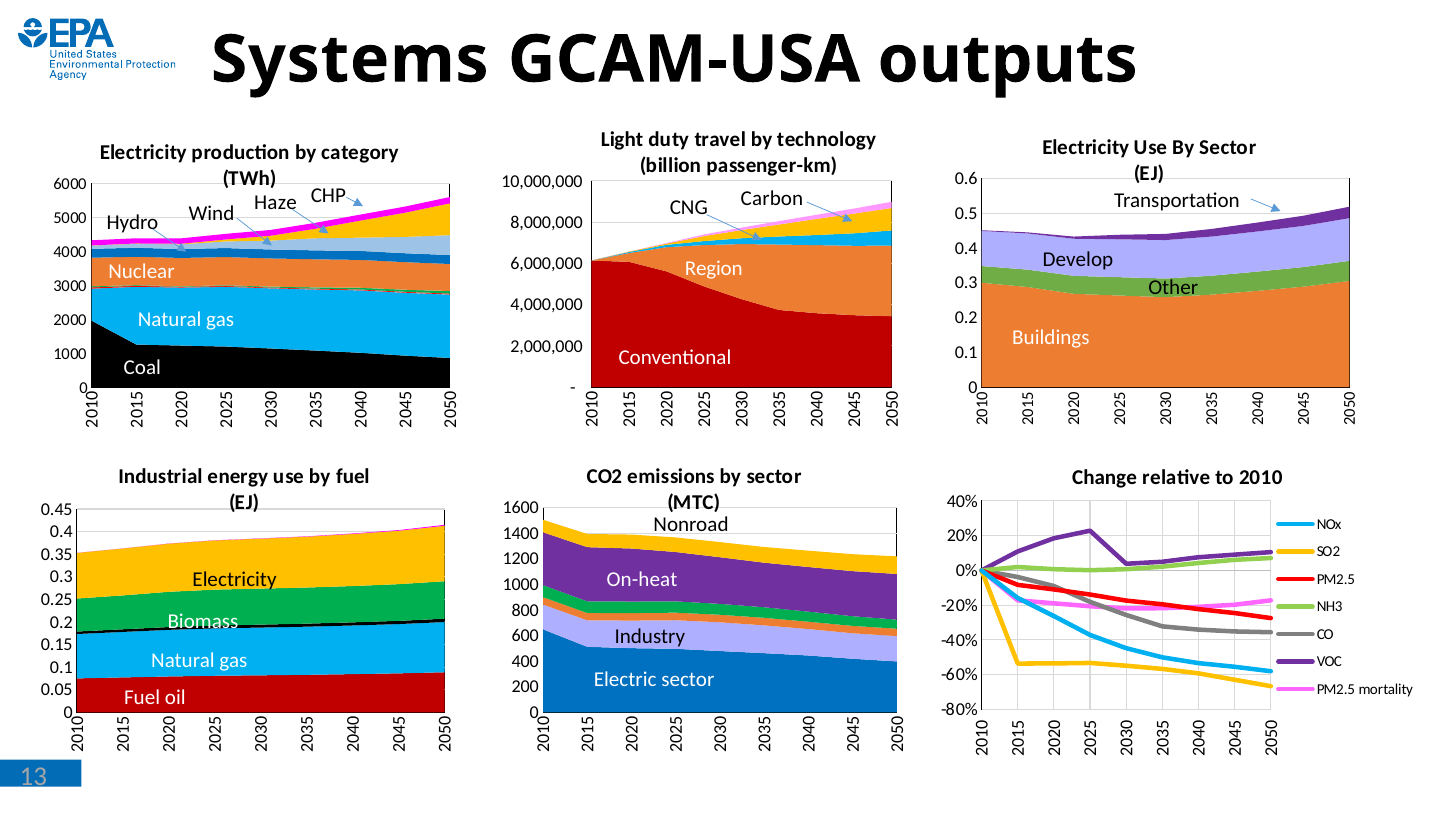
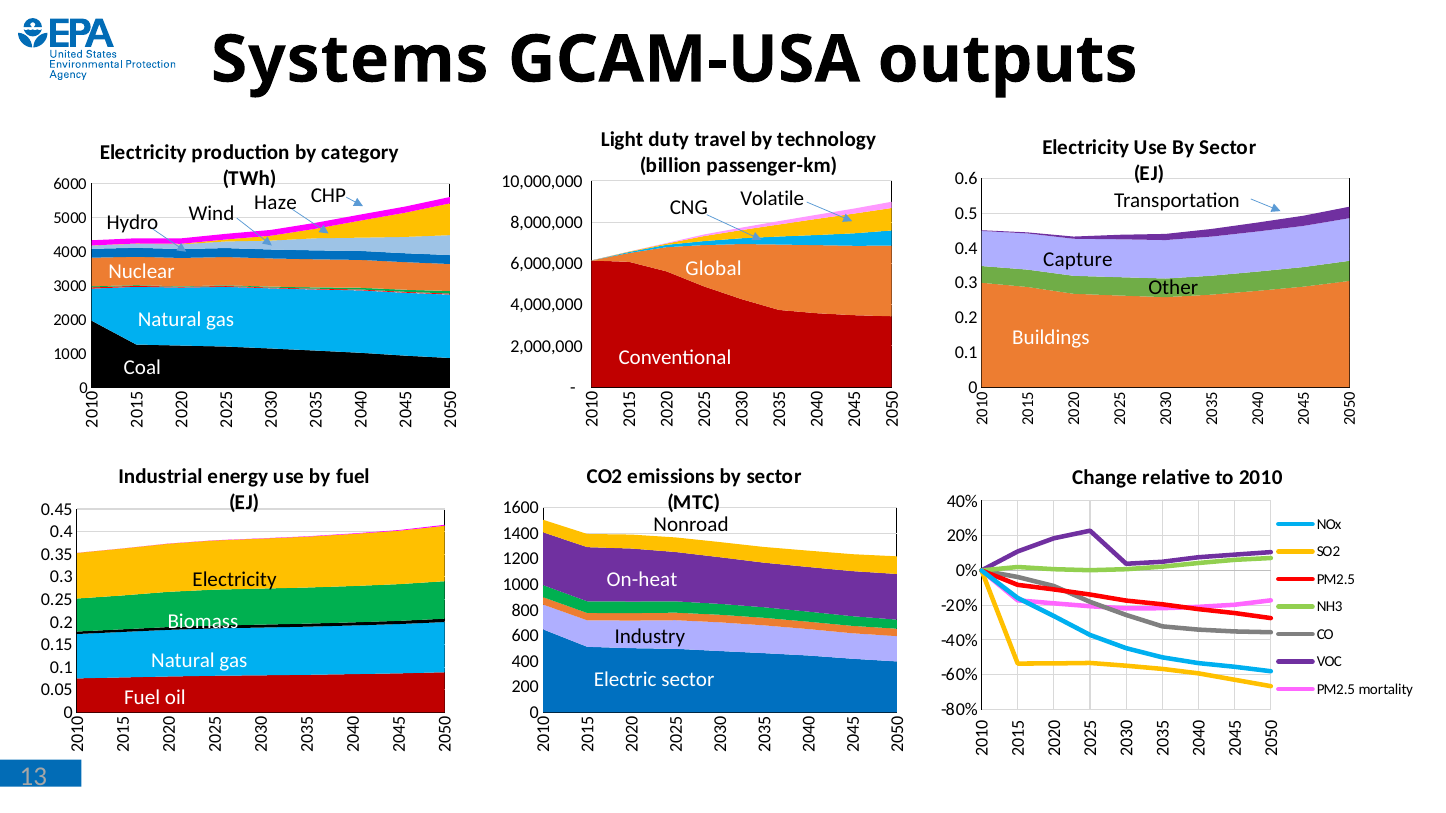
Carbon: Carbon -> Volatile (772, 198)
Develop: Develop -> Capture (1078, 260)
Region: Region -> Global (714, 269)
